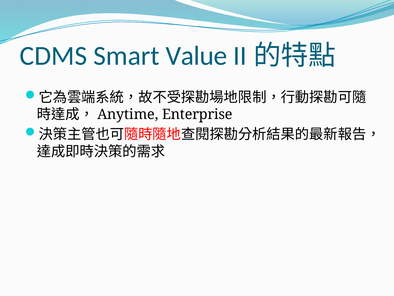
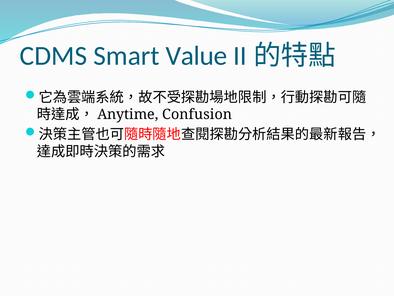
Enterprise: Enterprise -> Confusion (197, 114)
